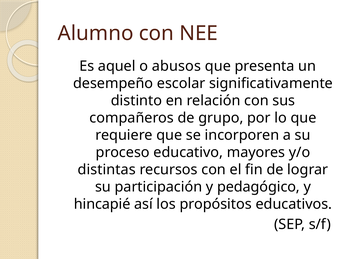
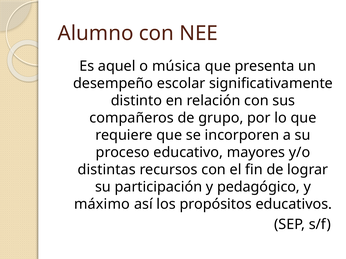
abusos: abusos -> música (176, 66)
hincapié: hincapié -> máximo (102, 205)
